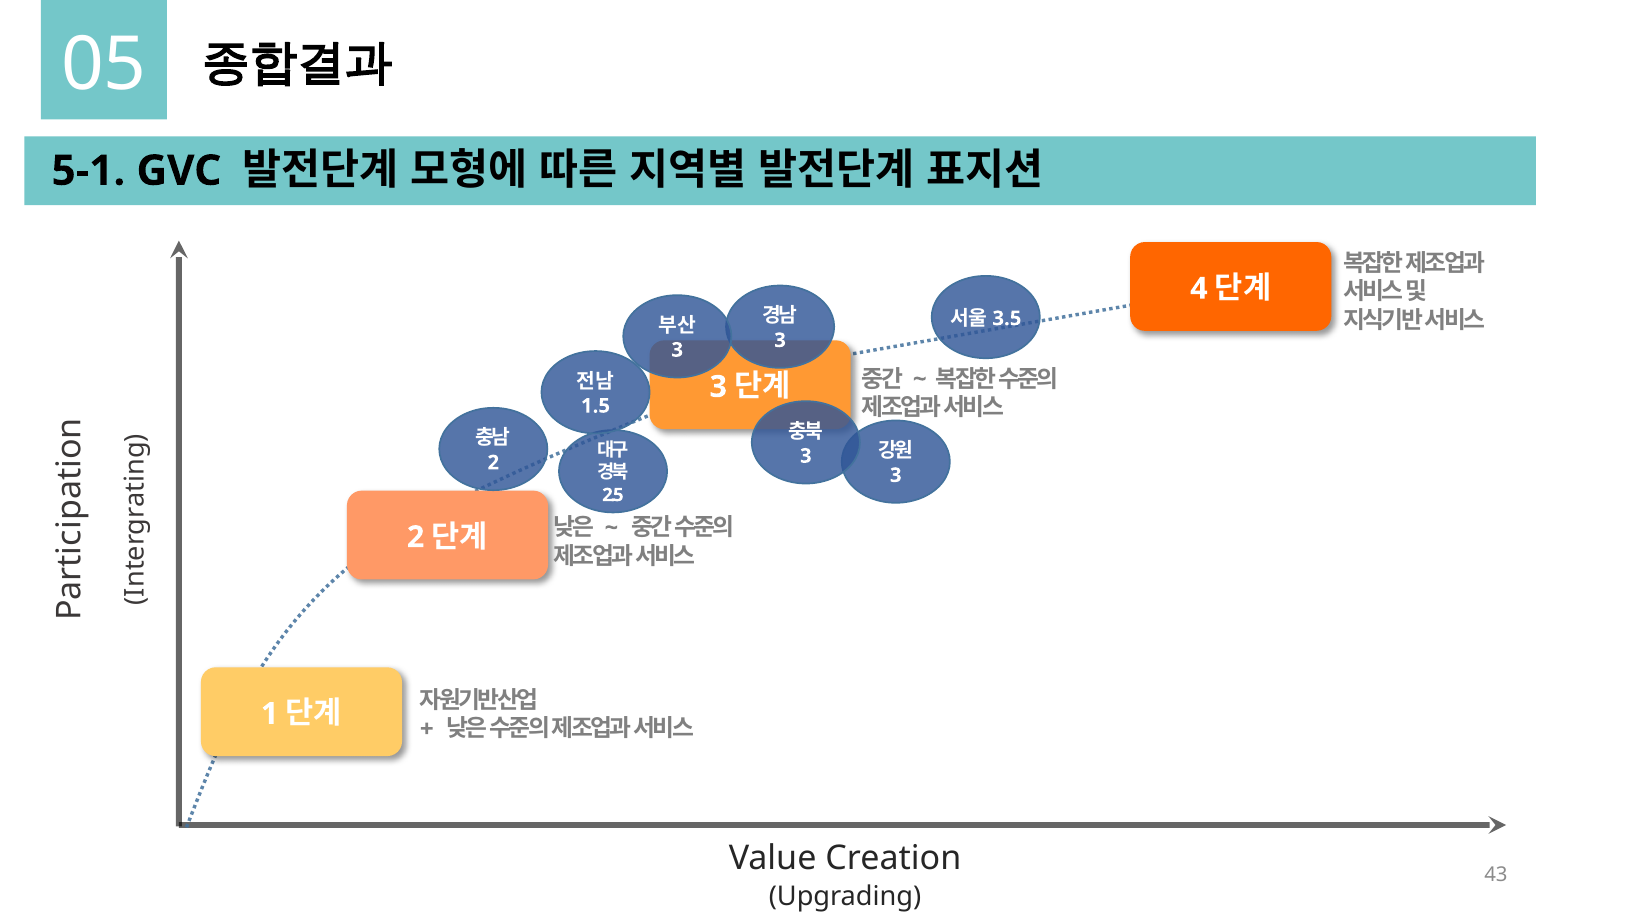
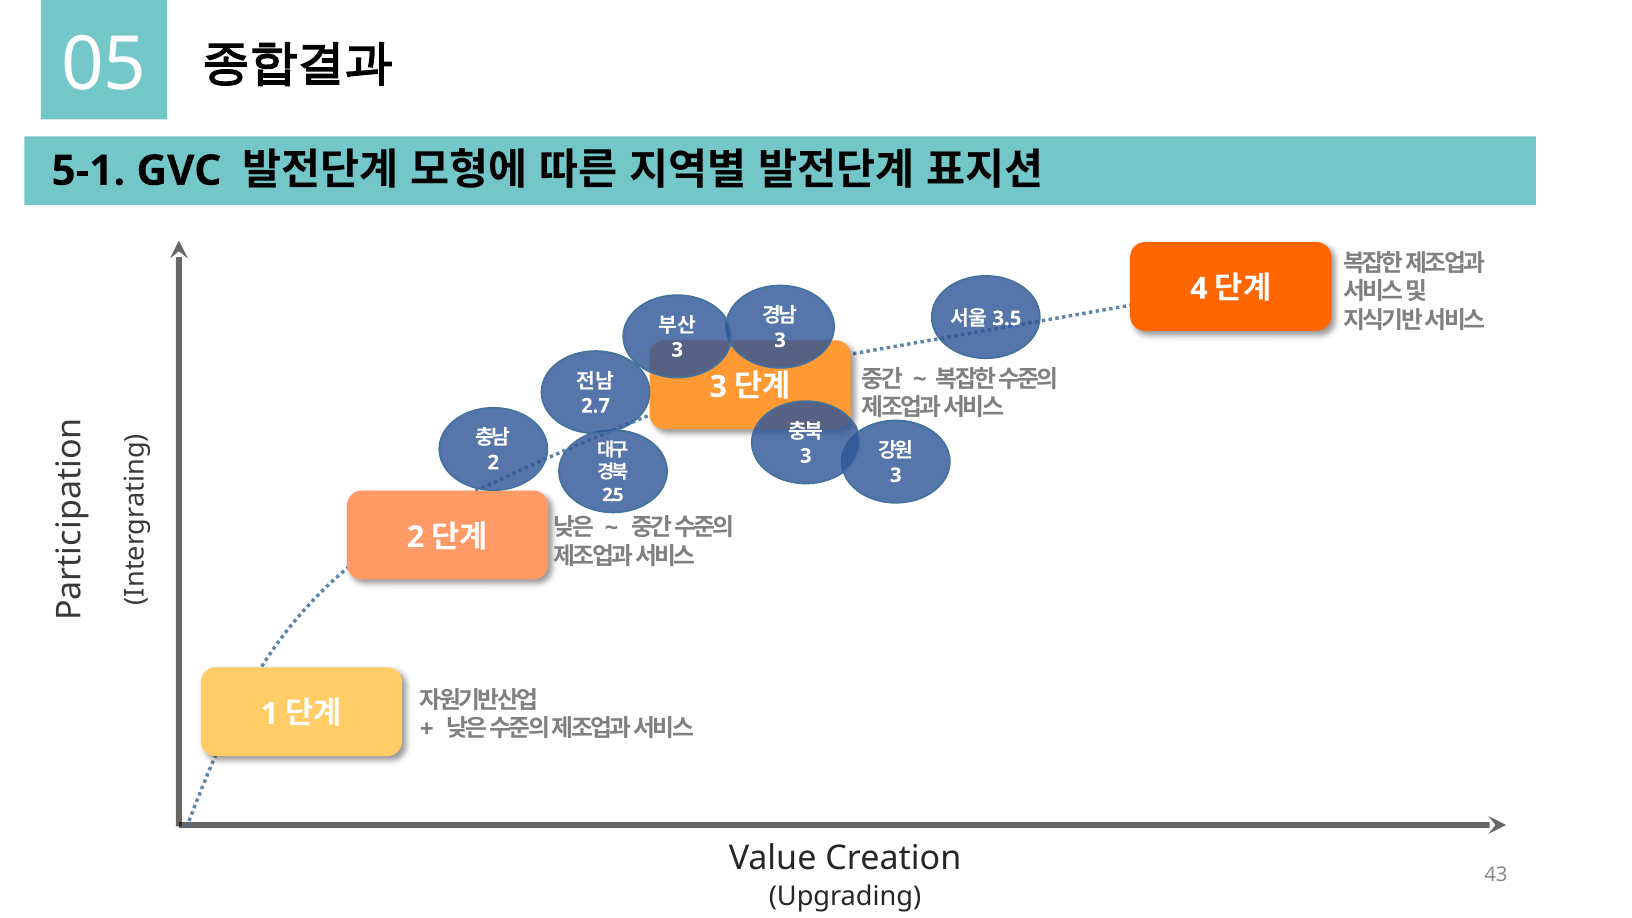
1.5: 1.5 -> 2.7 (596, 406)
